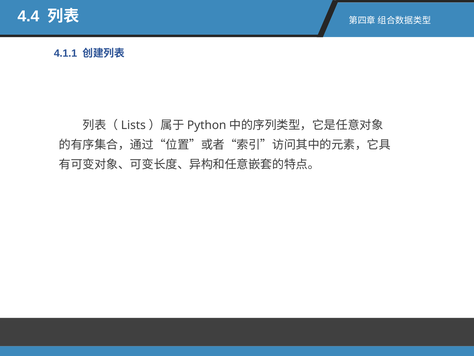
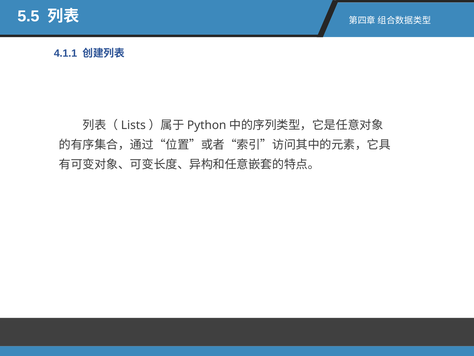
4.4: 4.4 -> 5.5 (28, 16)
